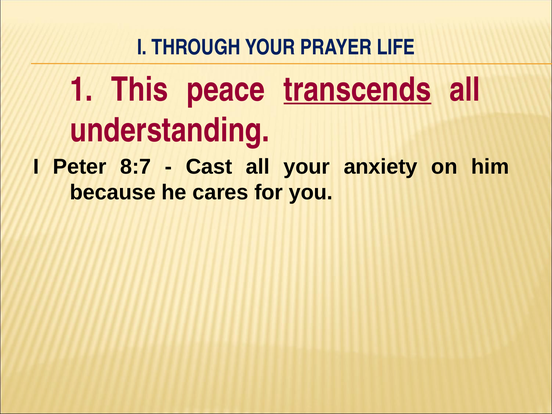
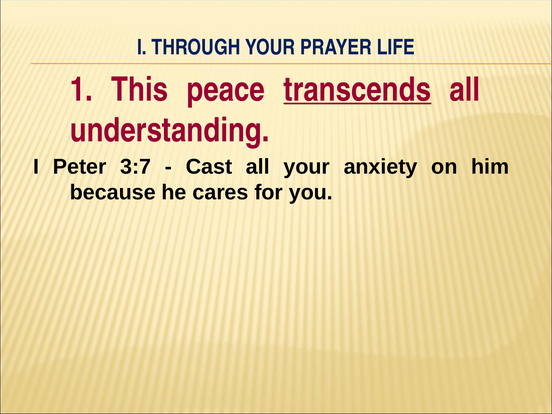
8:7: 8:7 -> 3:7 (136, 167)
